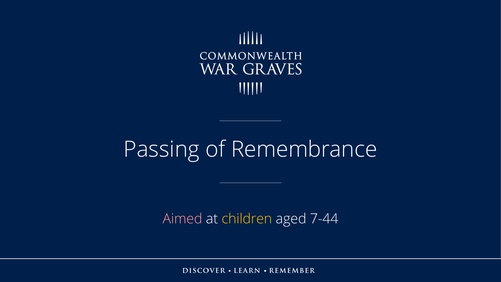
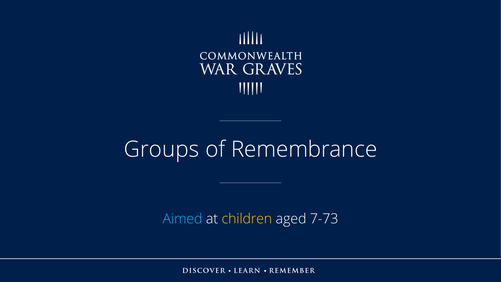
Passing: Passing -> Groups (162, 149)
Aimed colour: pink -> light blue (182, 219)
7-44: 7-44 -> 7-73 (324, 219)
